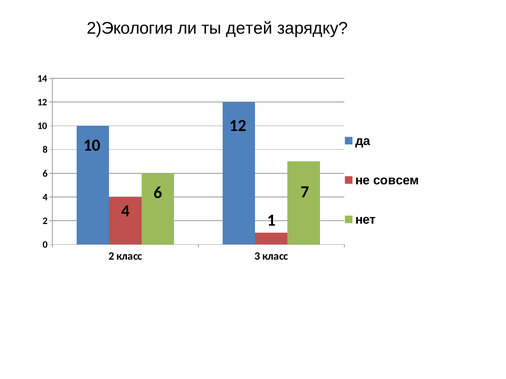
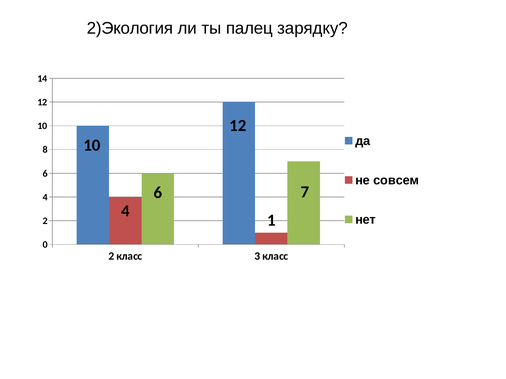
детей: детей -> палец (249, 28)
